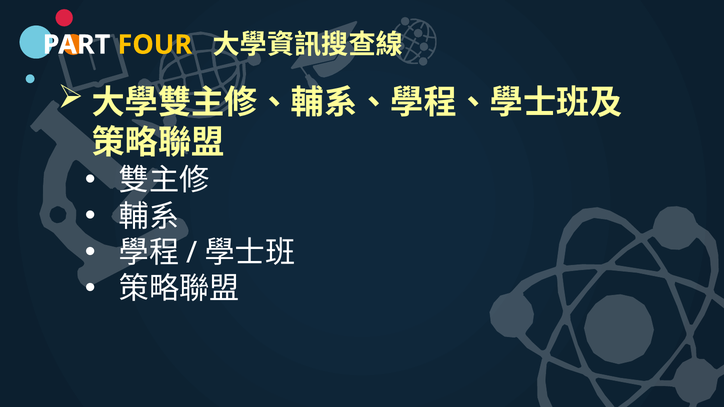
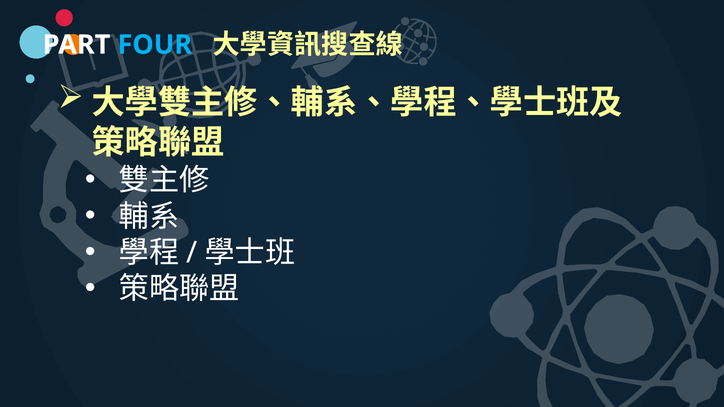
FOUR colour: yellow -> light blue (155, 45)
